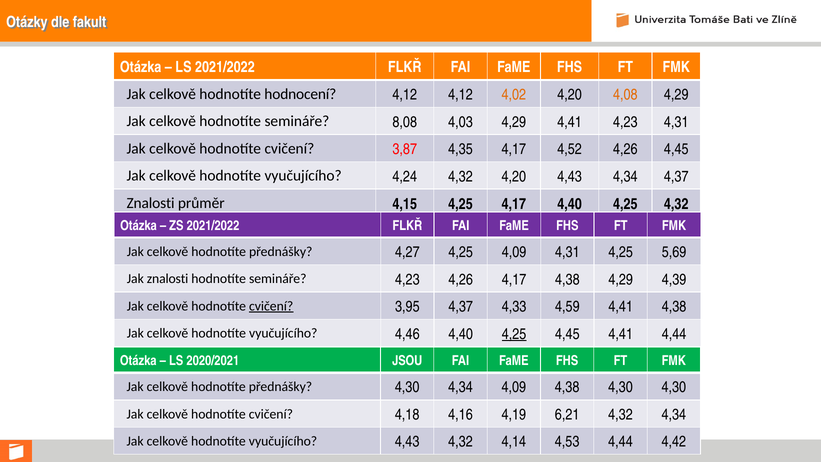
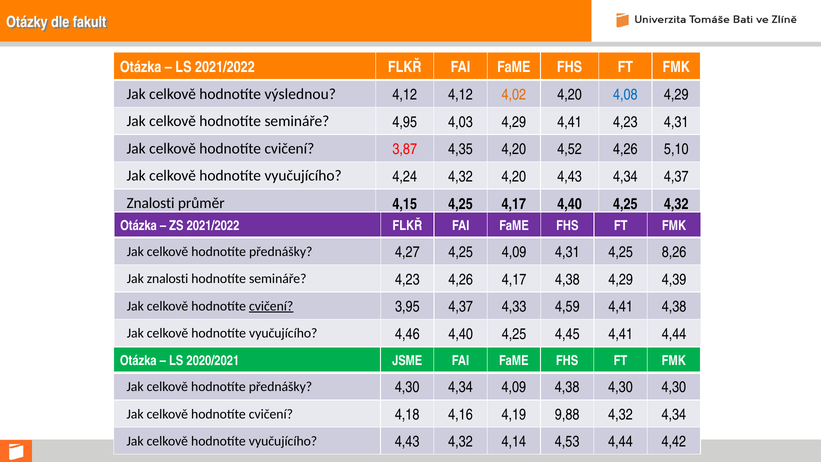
hodnocení: hodnocení -> výslednou (300, 94)
4,08 colour: orange -> blue (625, 95)
8,08: 8,08 -> 4,95 (405, 122)
4,35 4,17: 4,17 -> 4,20 (514, 149)
4,26 4,45: 4,45 -> 5,10 (676, 149)
5,69: 5,69 -> 8,26 (674, 252)
4,25 underline: present -> none (514, 334)
JSOU: JSOU -> JSME (407, 361)
6,21: 6,21 -> 9,88 (567, 414)
